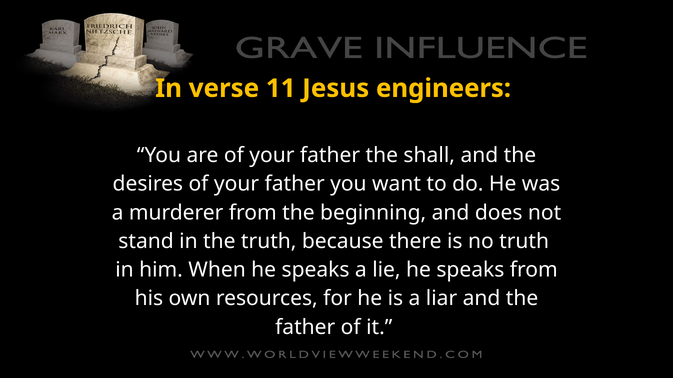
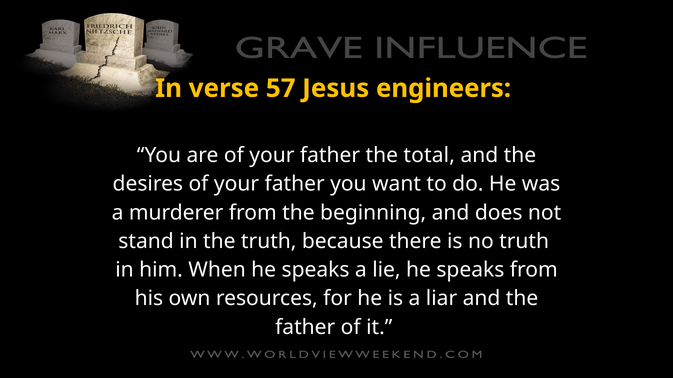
11: 11 -> 57 (281, 88)
shall: shall -> total (429, 156)
